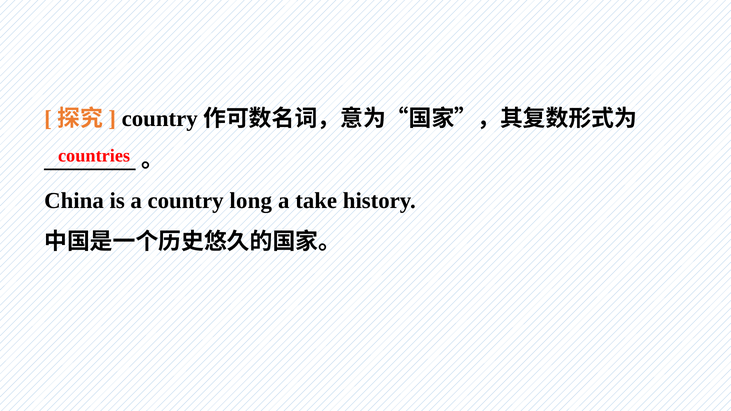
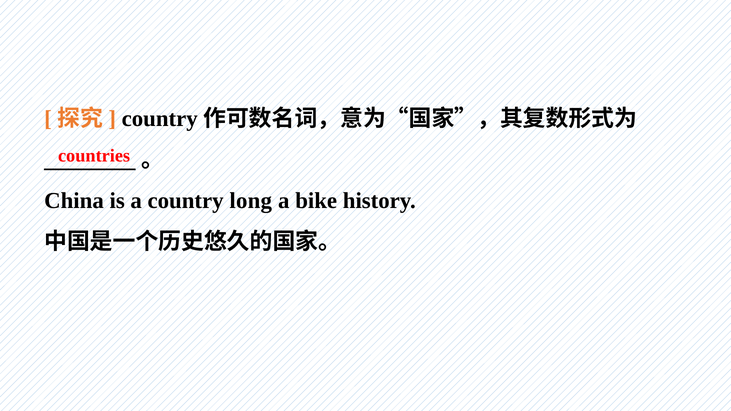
take: take -> bike (316, 201)
